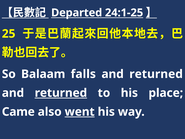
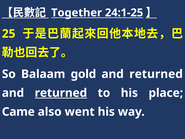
Departed: Departed -> Together (77, 13)
falls: falls -> gold (83, 74)
went underline: present -> none (80, 112)
